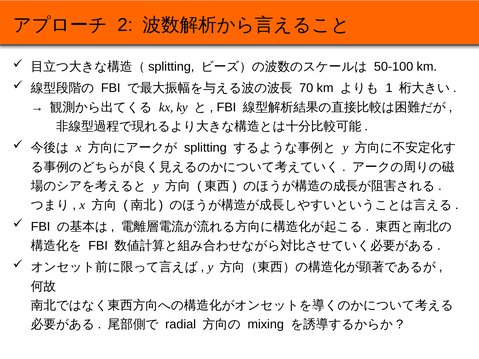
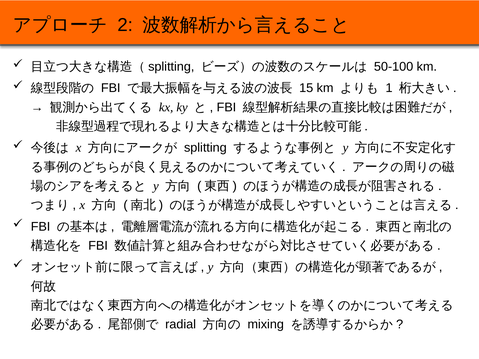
70: 70 -> 15 (306, 88)
